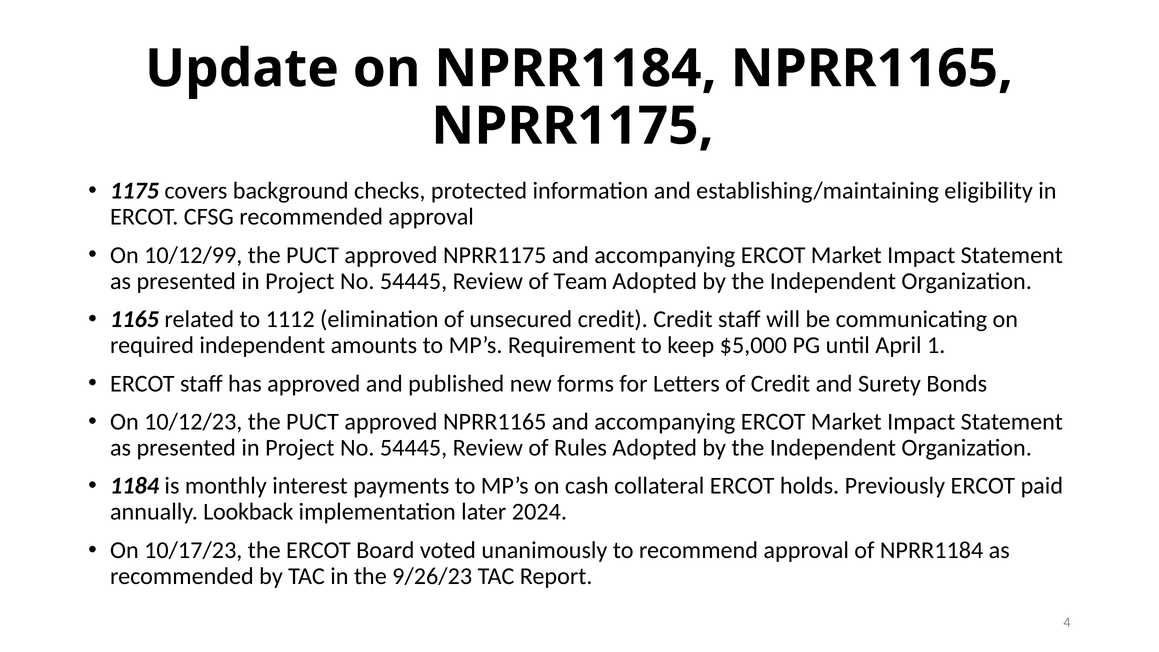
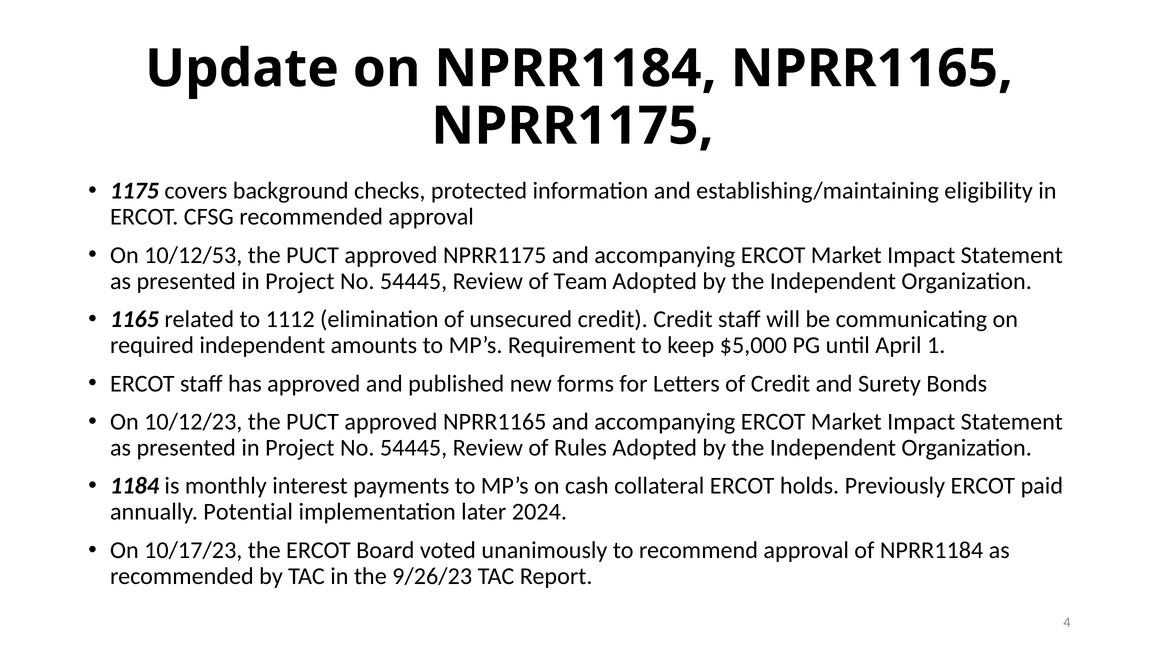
10/12/99: 10/12/99 -> 10/12/53 (193, 255)
Lookback: Lookback -> Potential (248, 512)
